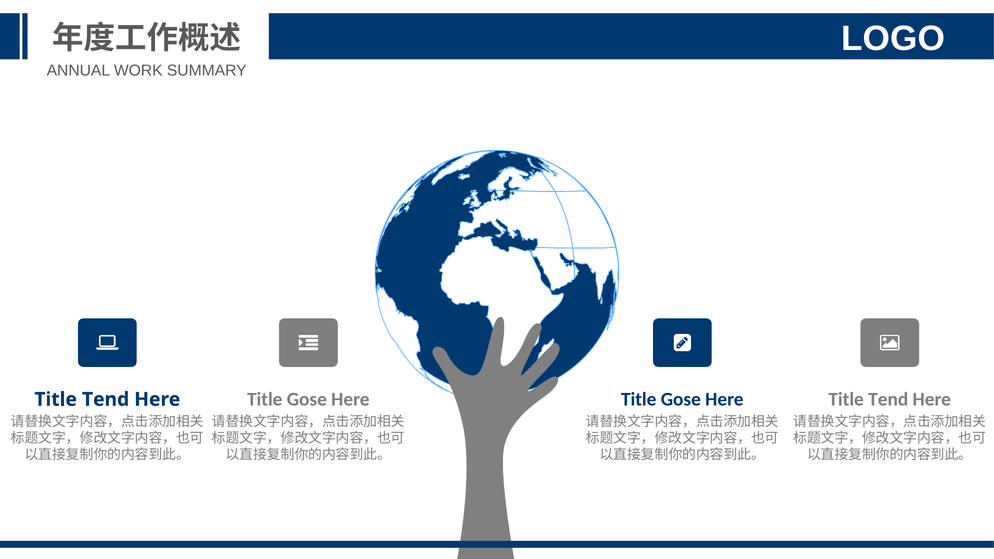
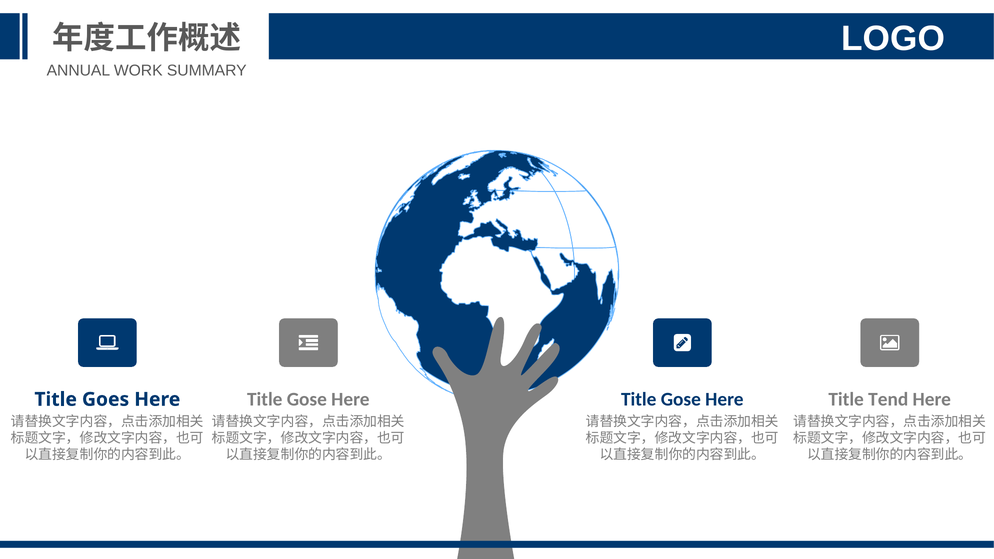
Tend: Tend -> Goes (106, 399)
